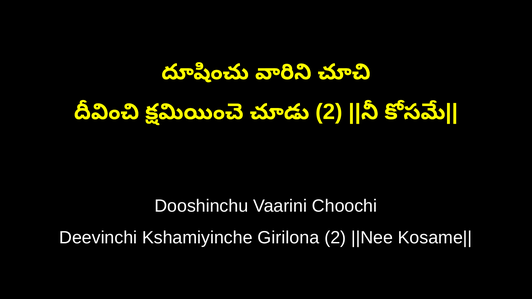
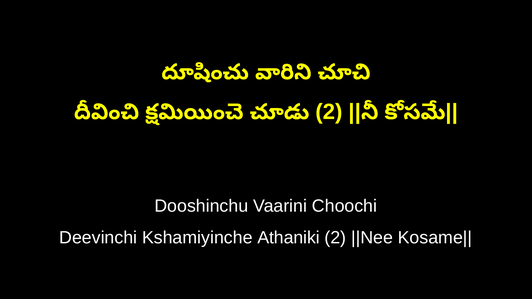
Girilona: Girilona -> Athaniki (289, 238)
